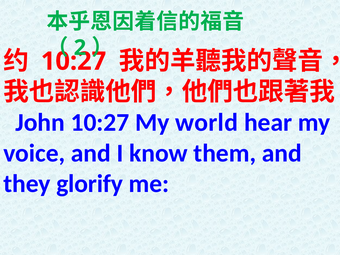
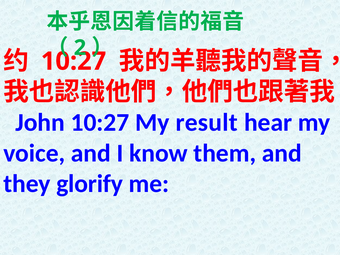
world: world -> result (207, 123)
